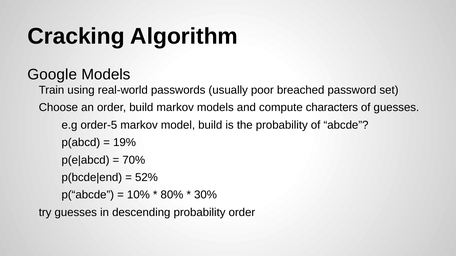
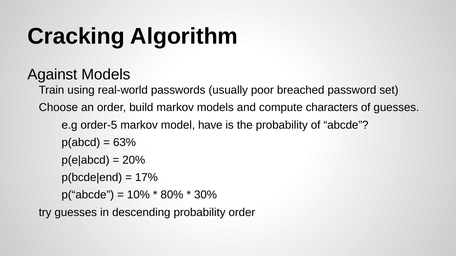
Google: Google -> Against (52, 75)
model build: build -> have (210, 125)
19%: 19% -> 63% (125, 143)
70%: 70% -> 20% (134, 160)
52%: 52% -> 17% (146, 178)
